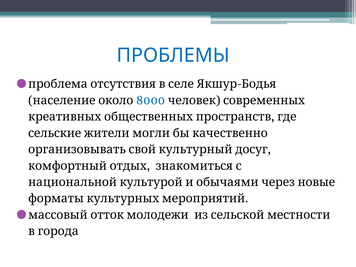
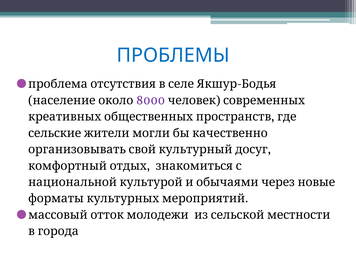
8000 colour: blue -> purple (151, 100)
